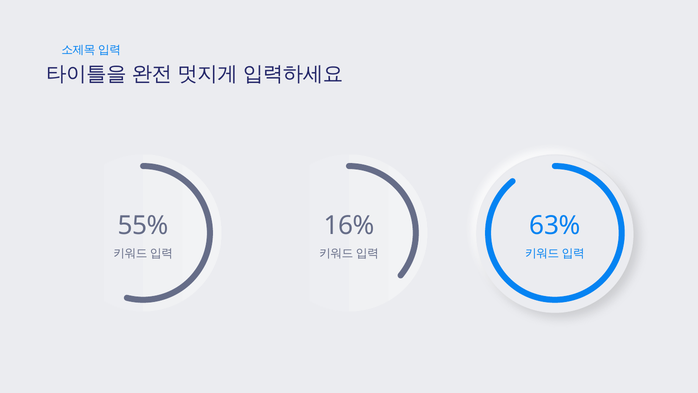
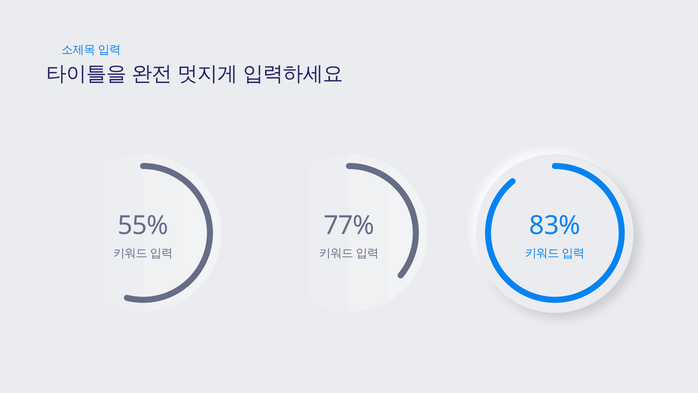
16%: 16% -> 77% (349, 225)
63%: 63% -> 83% (555, 225)
